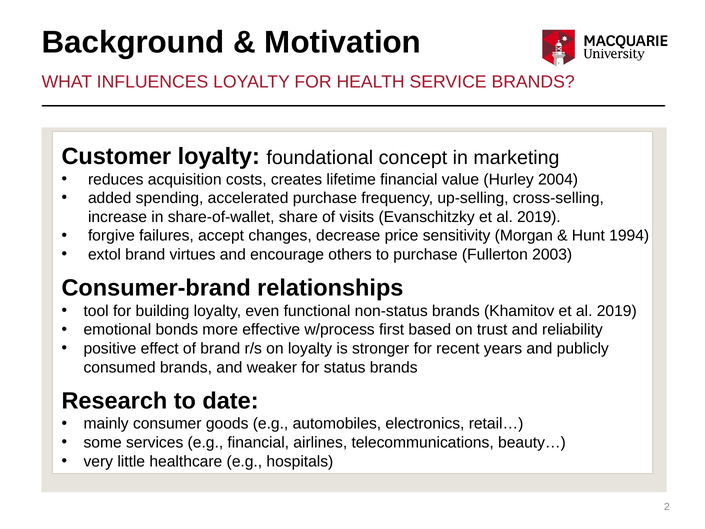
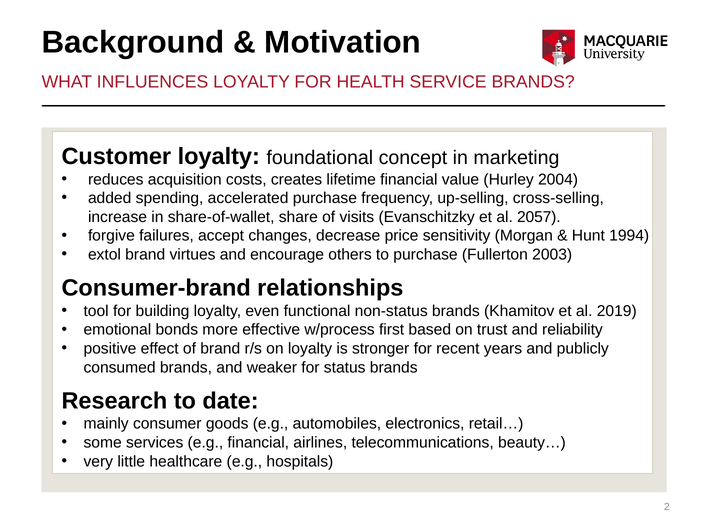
Evanschitzky et al 2019: 2019 -> 2057 (539, 217)
